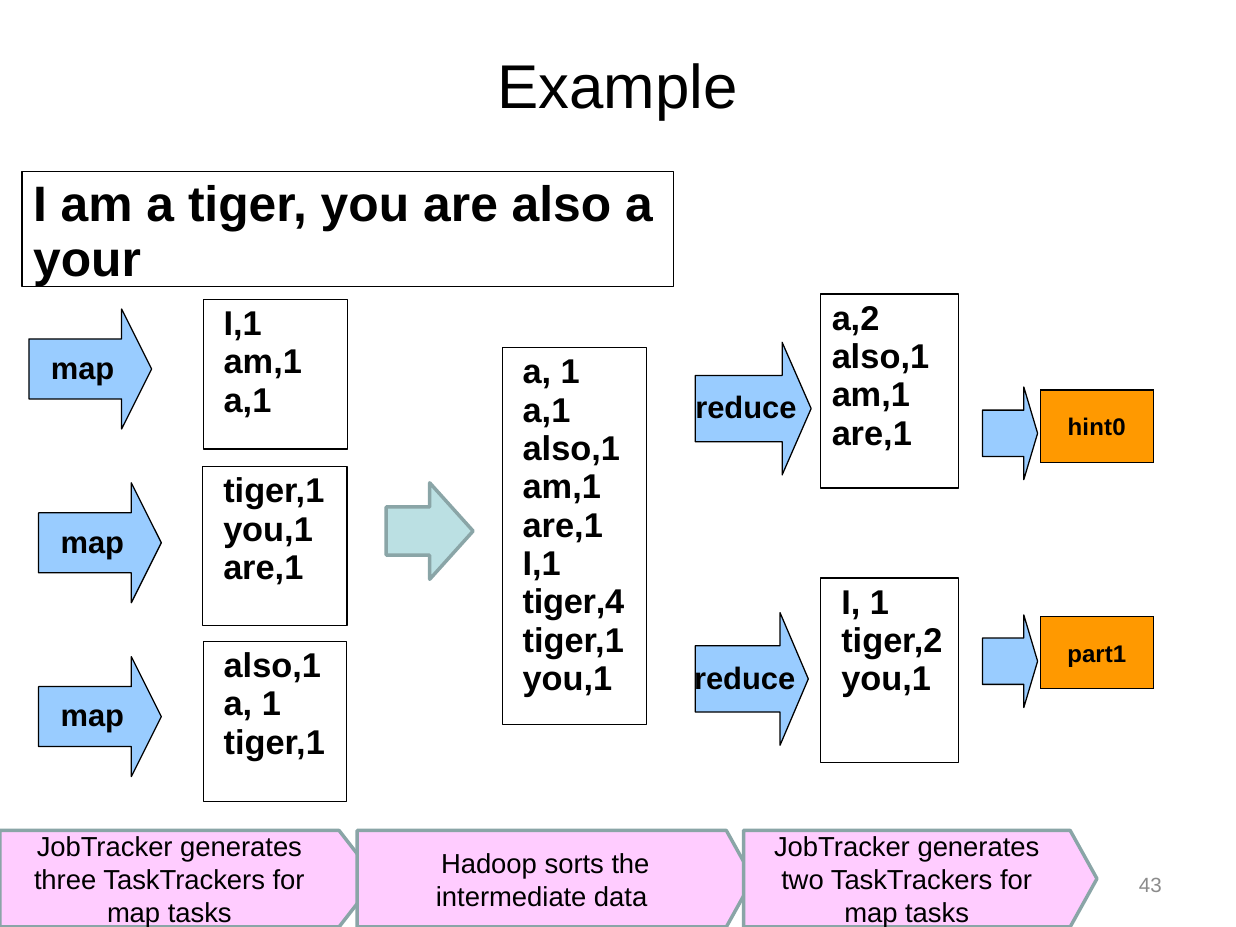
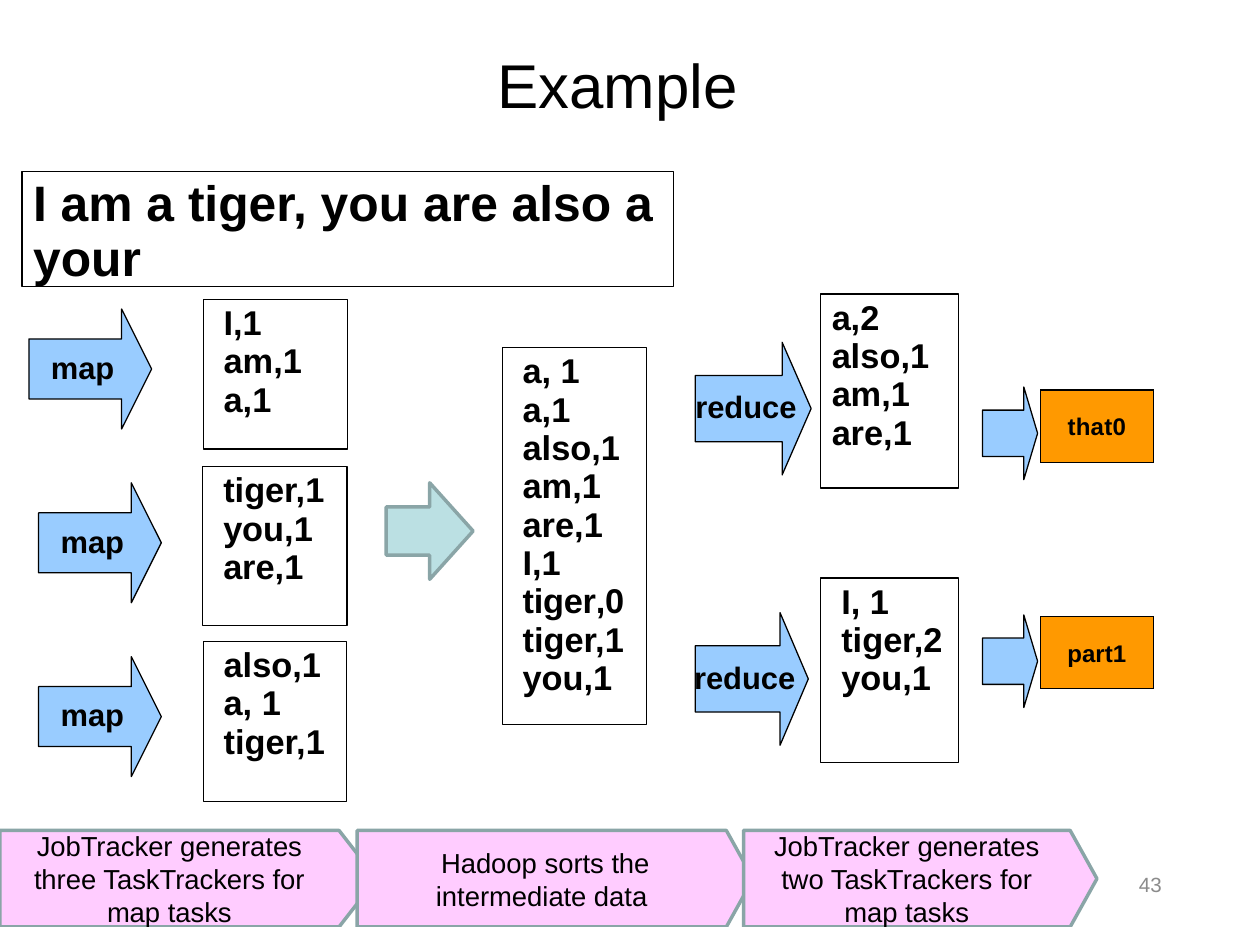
hint0: hint0 -> that0 (1097, 428)
tiger,4: tiger,4 -> tiger,0 (573, 603)
